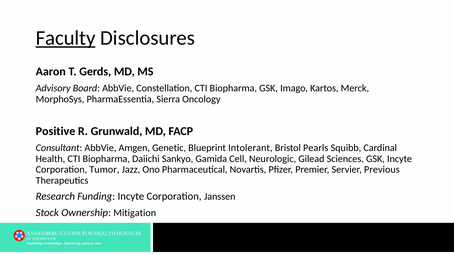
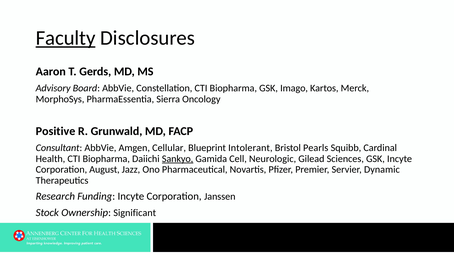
Genetic: Genetic -> Cellular (169, 148)
Sankyo underline: none -> present (178, 159)
Tumor: Tumor -> August (104, 170)
Previous: Previous -> Dynamic (382, 170)
Mitigation: Mitigation -> Significant (135, 213)
